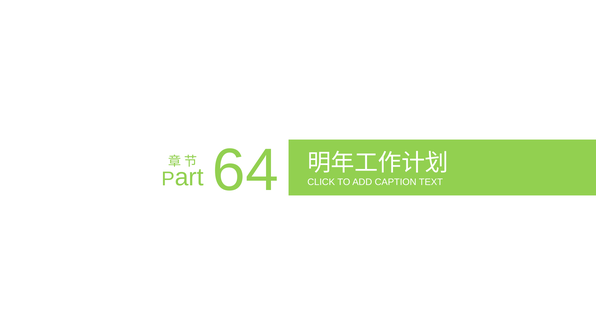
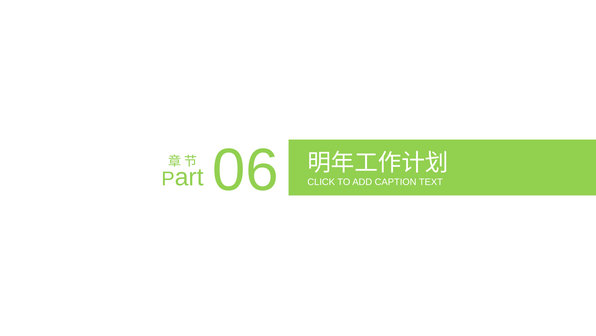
64: 64 -> 06 (245, 170)
